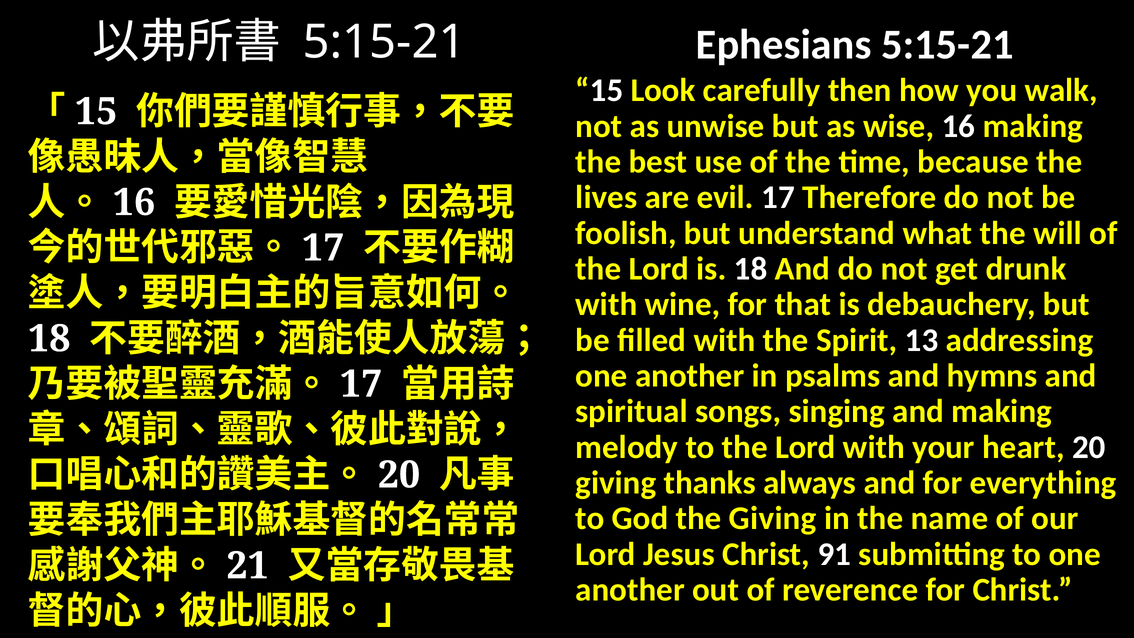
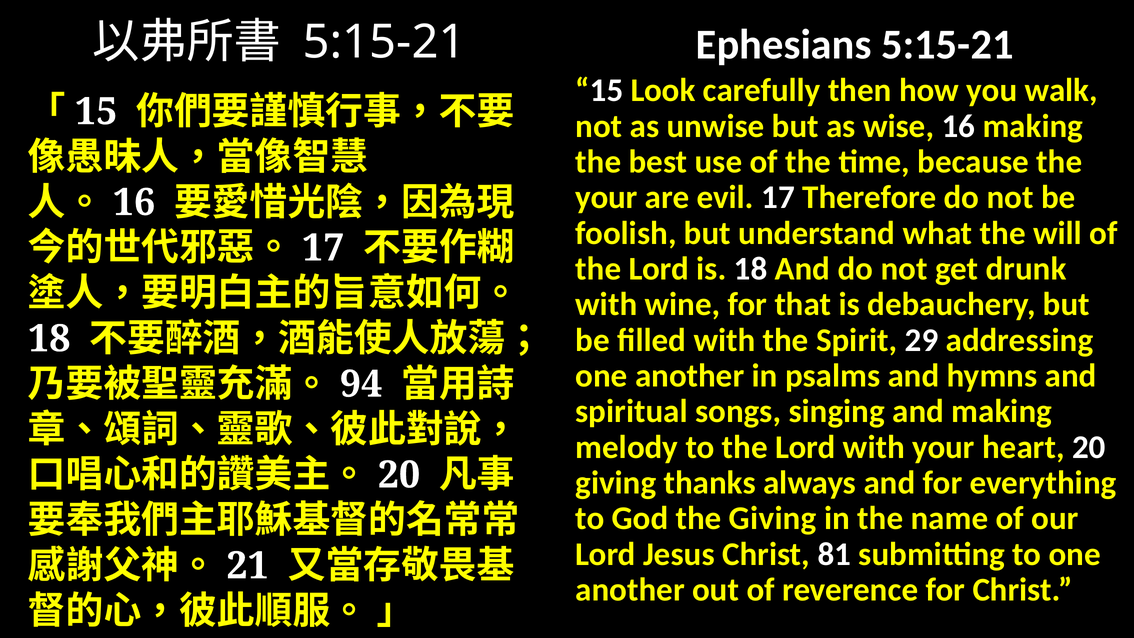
lives: lives -> your (607, 197)
13: 13 -> 29 (922, 340)
17: 17 -> 94 (361, 384)
91: 91 -> 81 (834, 554)
